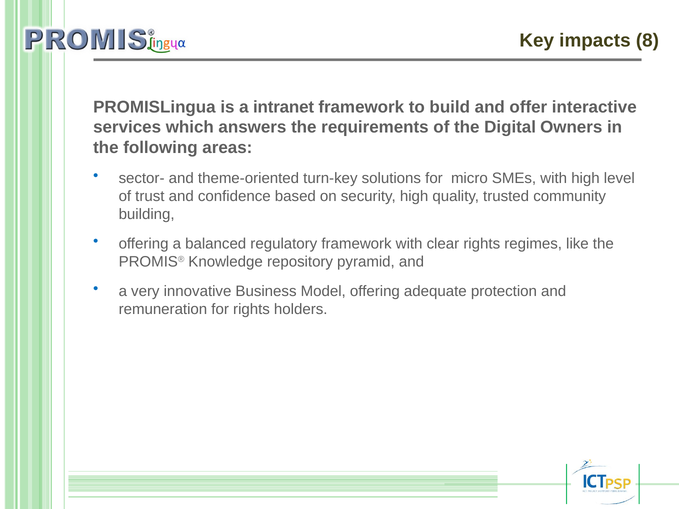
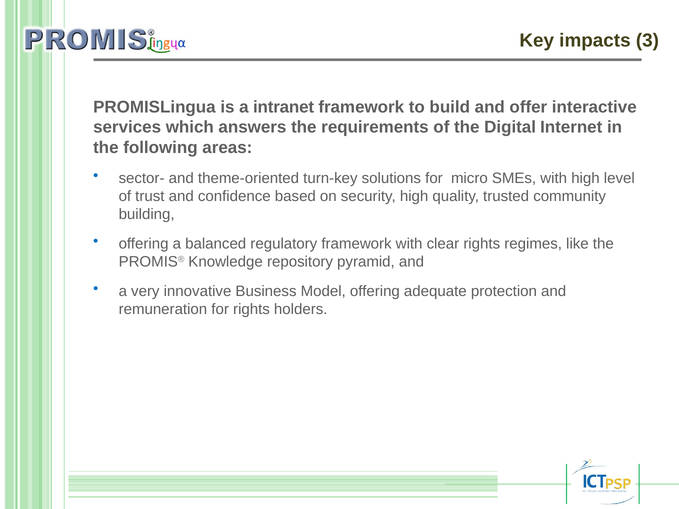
8: 8 -> 3 (647, 40)
Owners: Owners -> Internet (571, 127)
